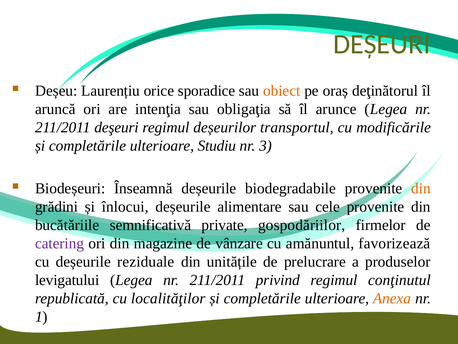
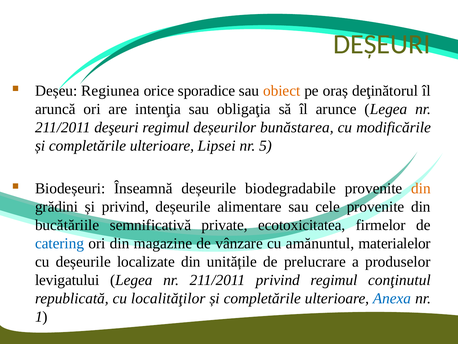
Laurențiu: Laurențiu -> Regiunea (110, 90)
transportul: transportul -> bunăstarea (297, 127)
Studiu: Studiu -> Lipsei (217, 145)
3: 3 -> 5 (265, 145)
și înlocui: înlocui -> privind (125, 207)
gospodăriilor: gospodăriilor -> ecotoxicitatea (302, 225)
catering colour: purple -> blue (60, 243)
favorizează: favorizează -> materialelor (395, 243)
reziduale: reziduale -> localizate (146, 261)
Anexa colour: orange -> blue (392, 298)
